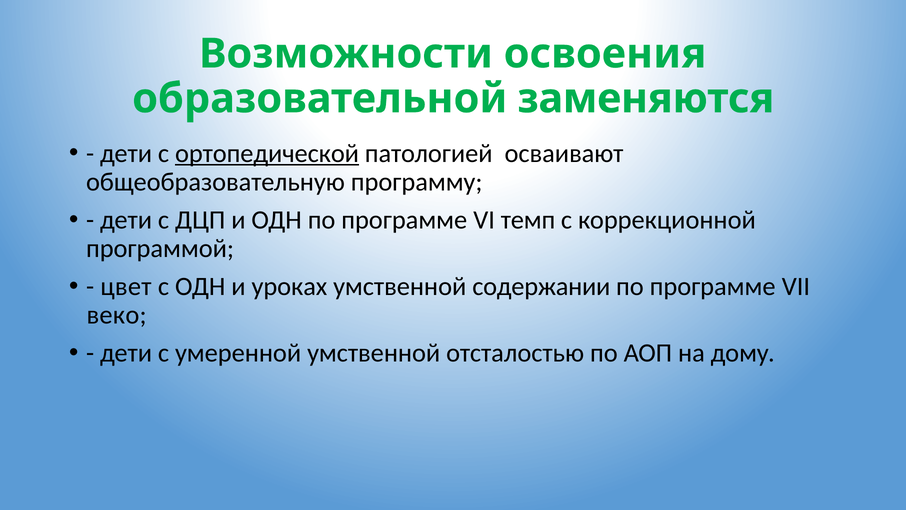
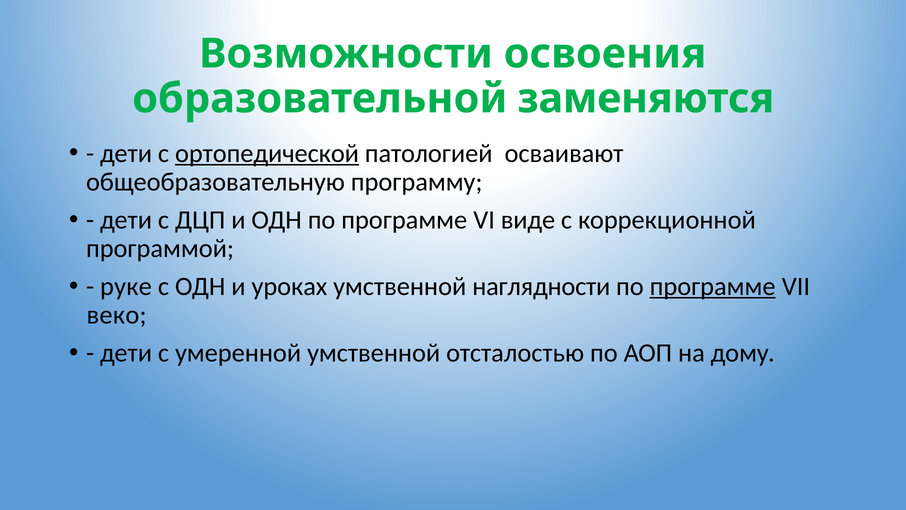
темп: темп -> виде (528, 220)
цвет: цвет -> руке (126, 286)
содержании: содержании -> наглядности (541, 286)
программе underline: none -> present (713, 286)
